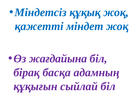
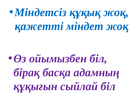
жағдайына: жағдайына -> ойымызбен (58, 58)
